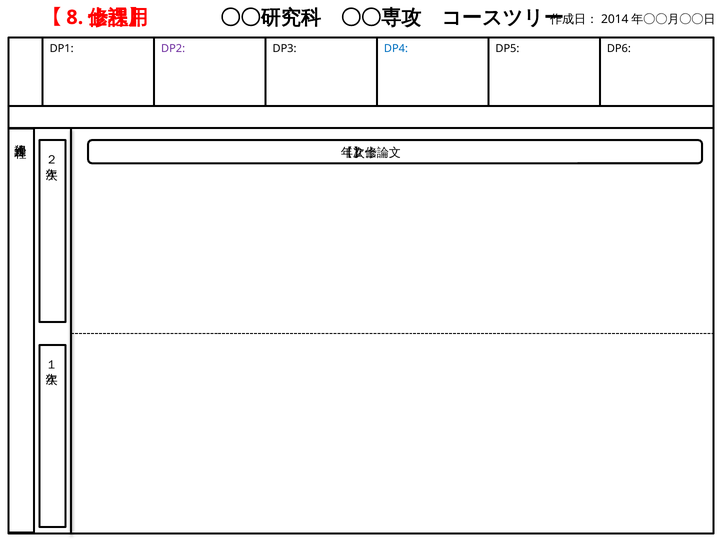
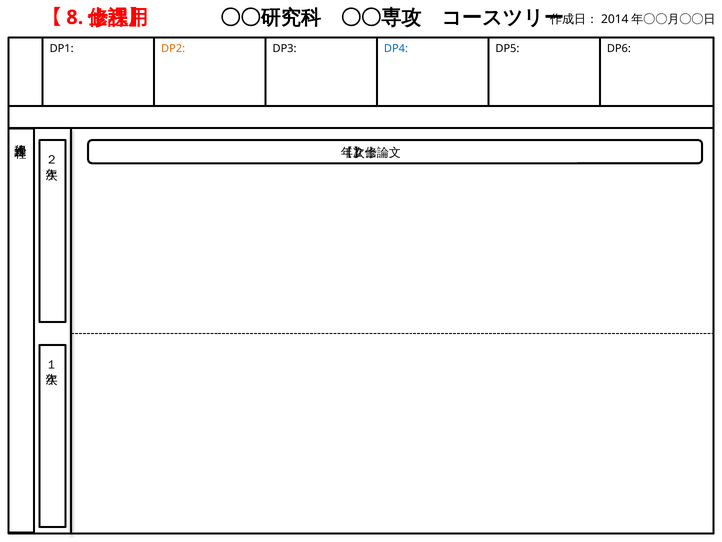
DP2 colour: purple -> orange (173, 49)
